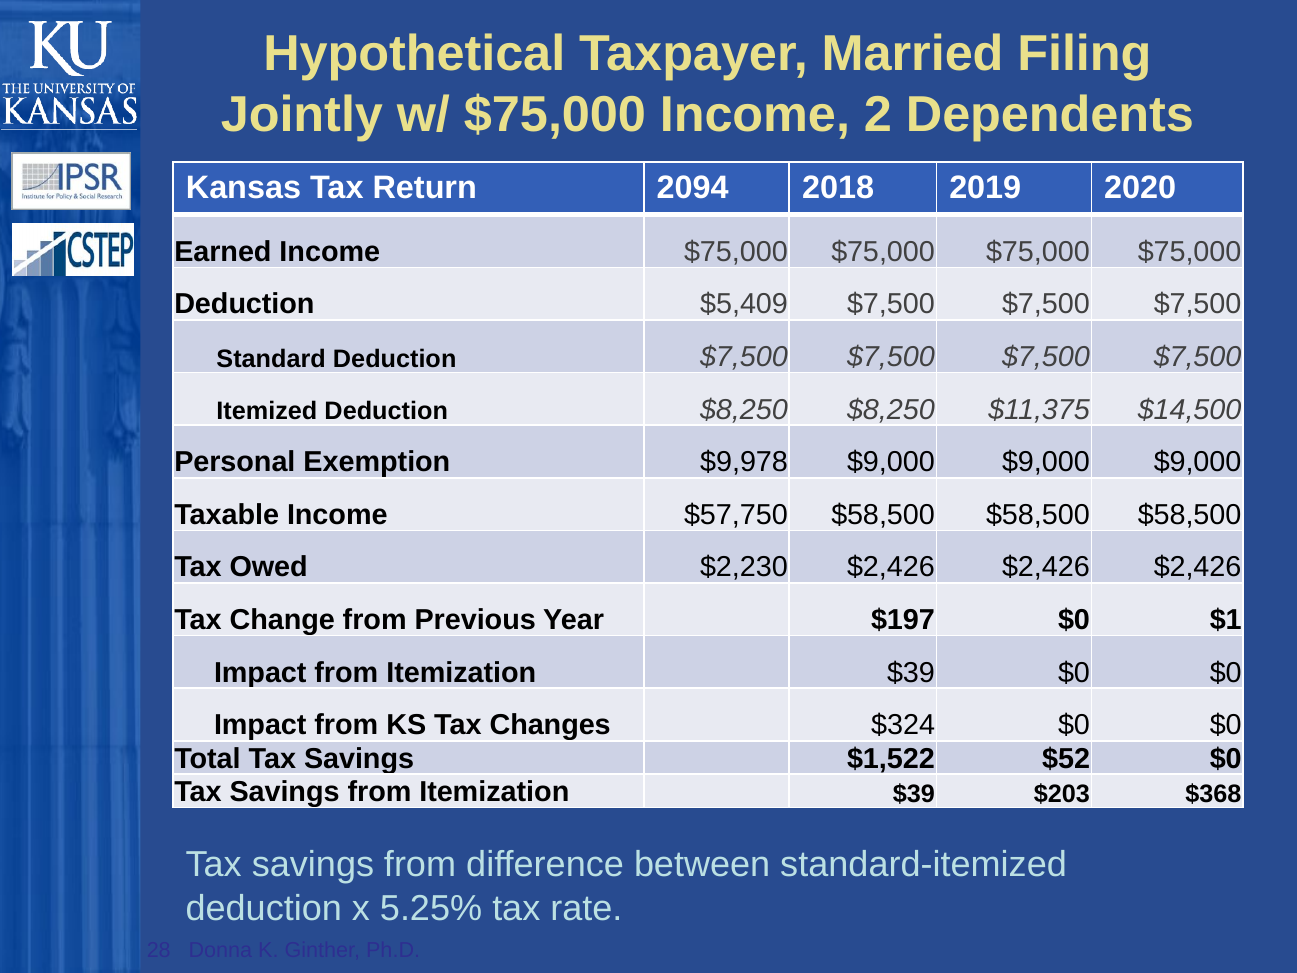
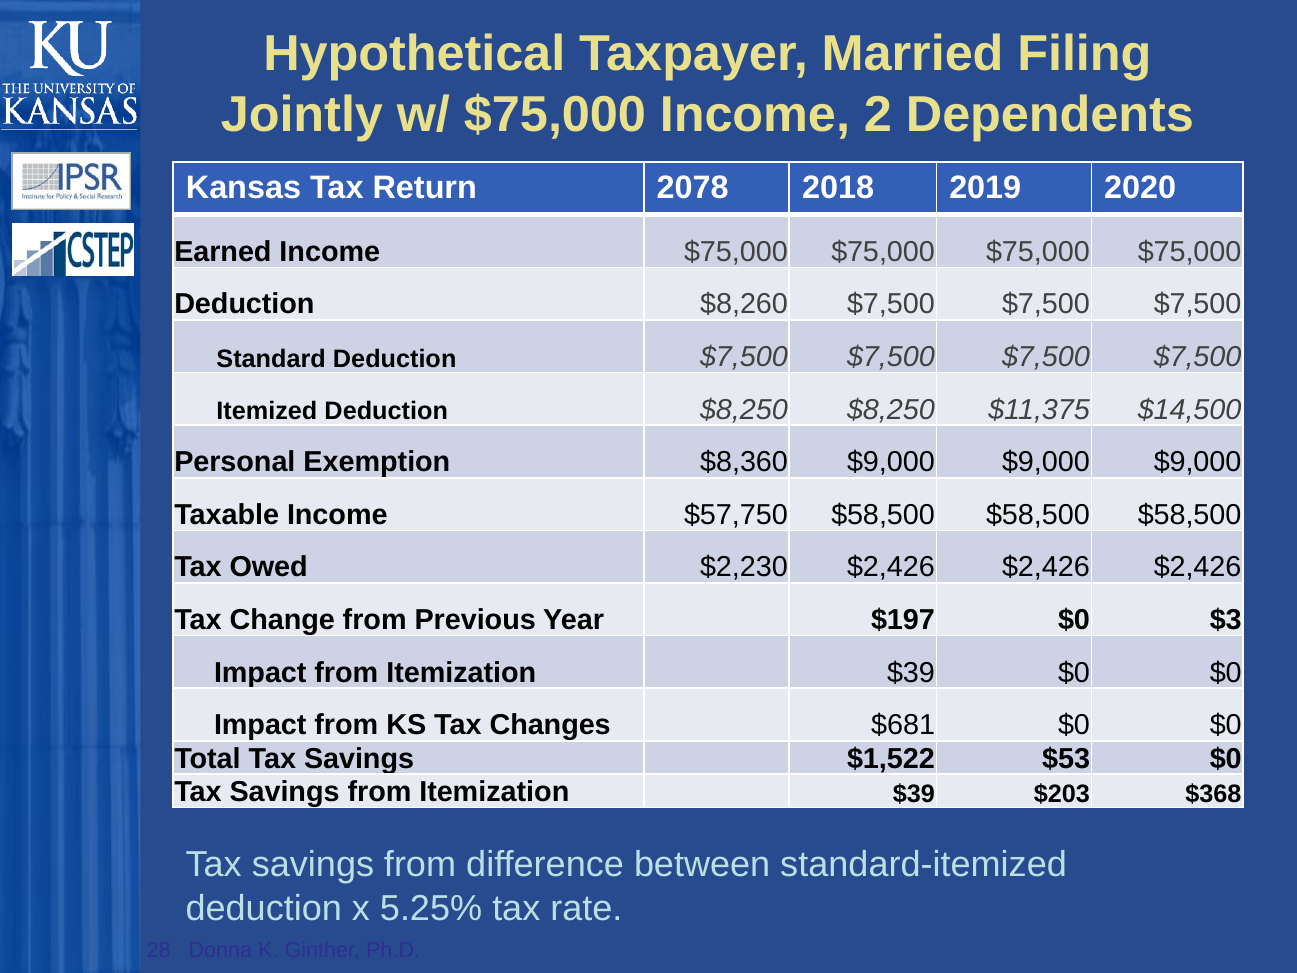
2094: 2094 -> 2078 (693, 187)
$5,409: $5,409 -> $8,260 (744, 304)
$9,978: $9,978 -> $8,360 (744, 462)
$1: $1 -> $3 (1226, 620)
$324: $324 -> $681 (903, 725)
$52: $52 -> $53 (1066, 758)
